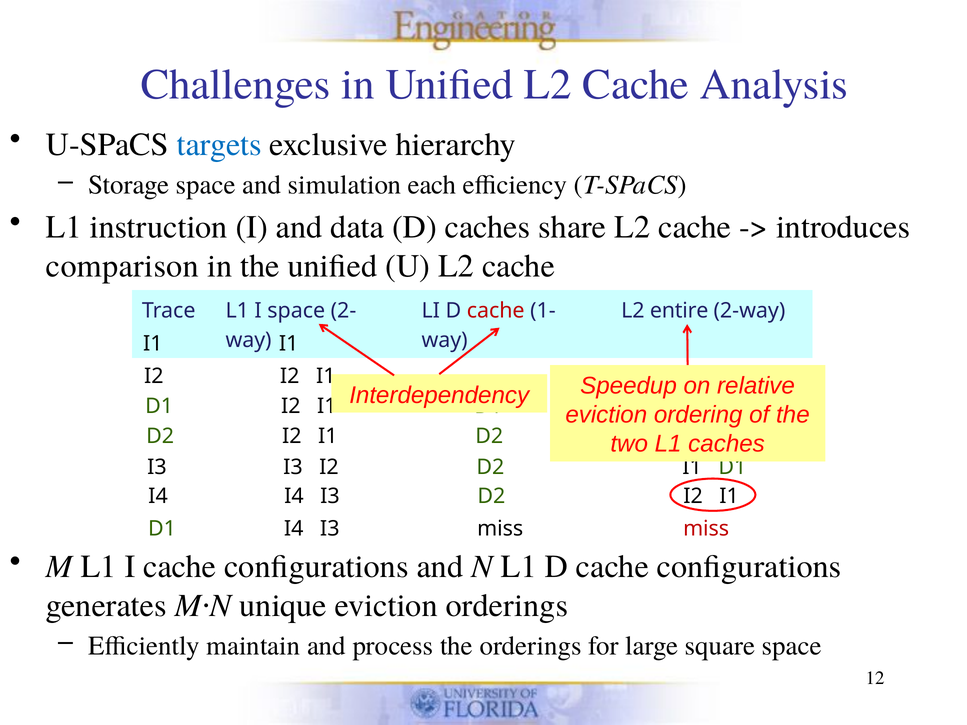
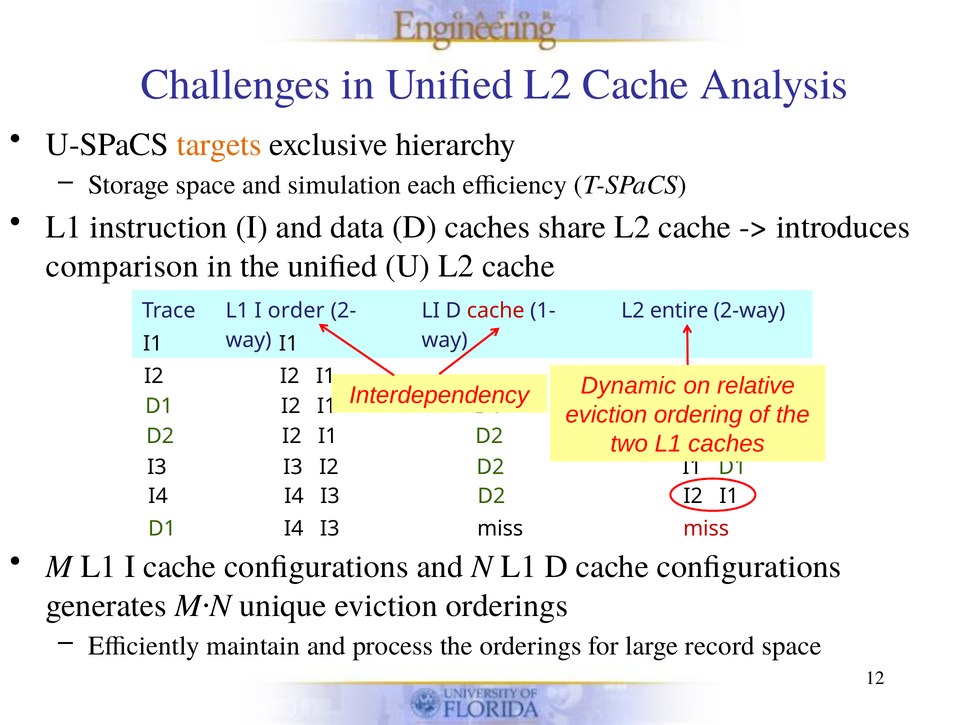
targets colour: blue -> orange (219, 145)
I space: space -> order (296, 311)
Speedup: Speedup -> Dynamic (628, 386)
square: square -> record (720, 646)
